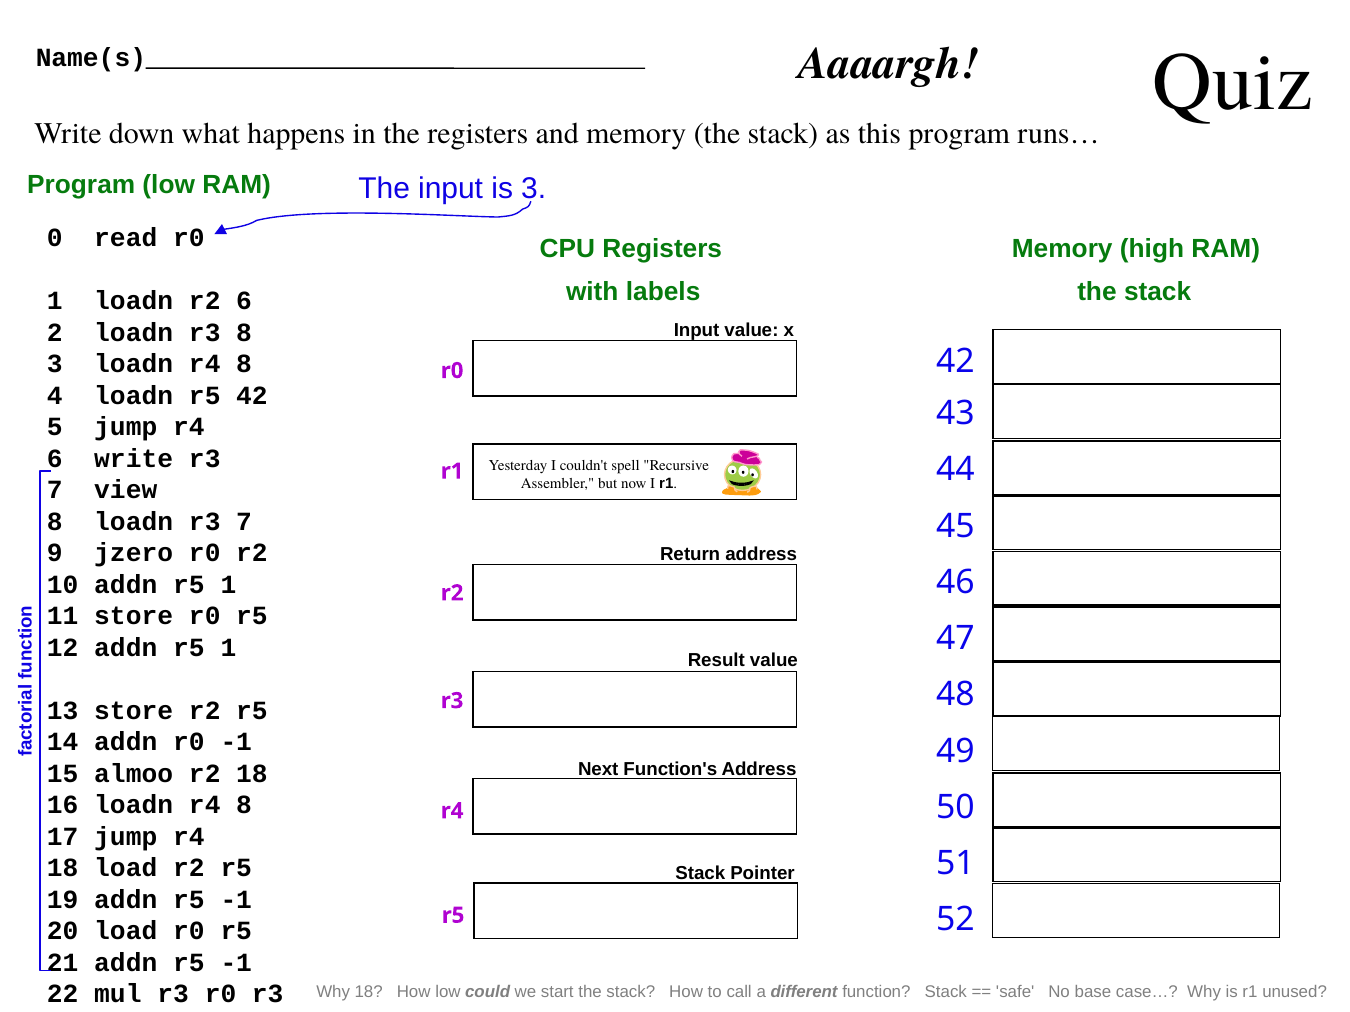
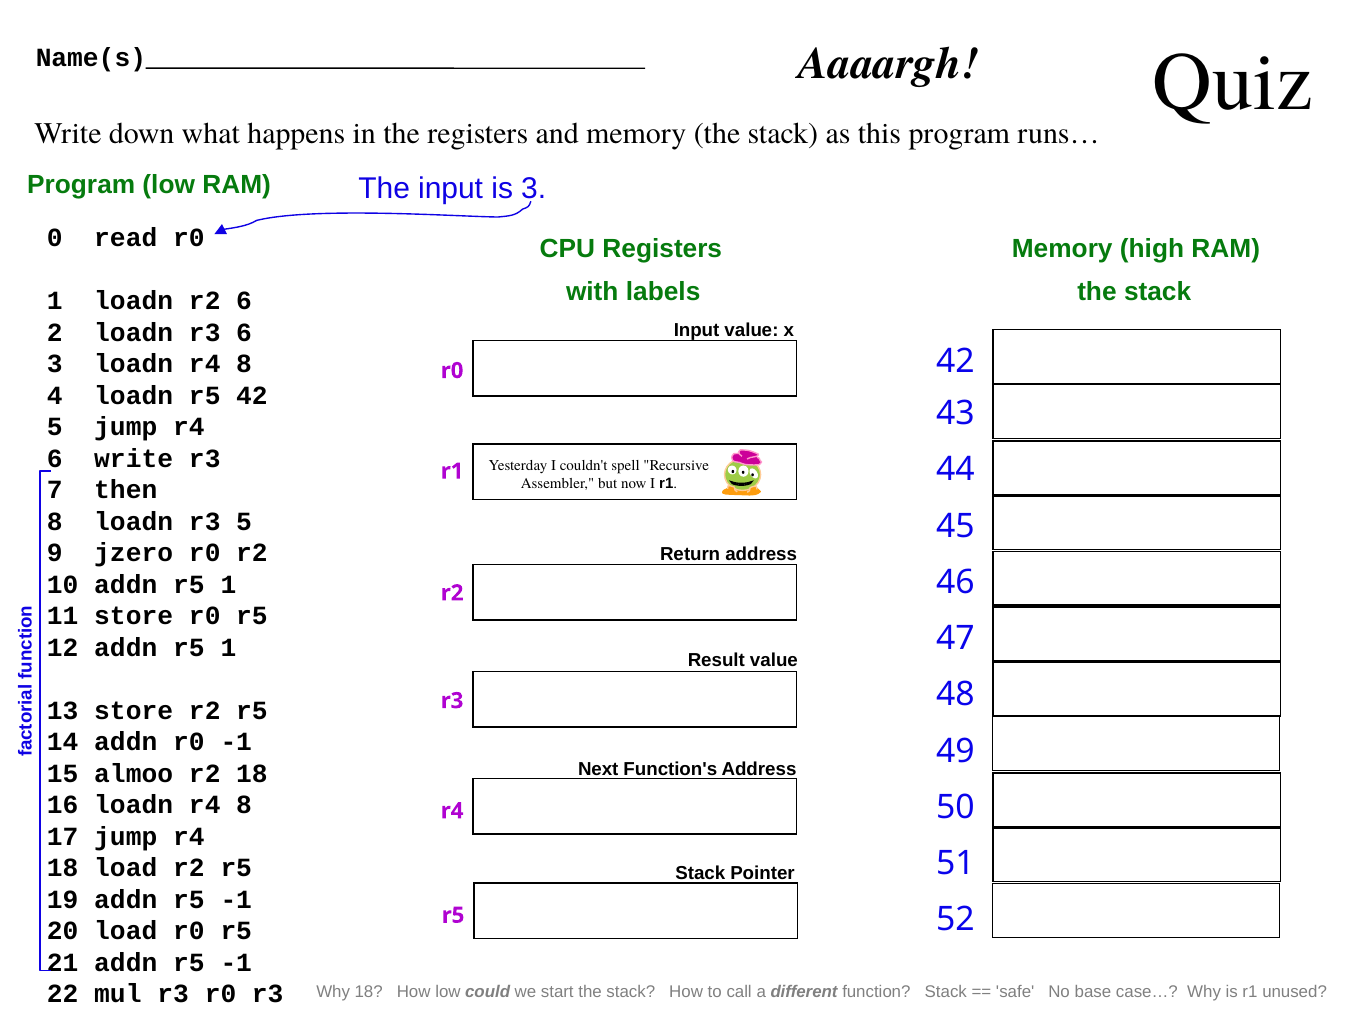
r3 8: 8 -> 6 (244, 333)
view: view -> then (126, 490)
loadn r3 7: 7 -> 5 (244, 522)
